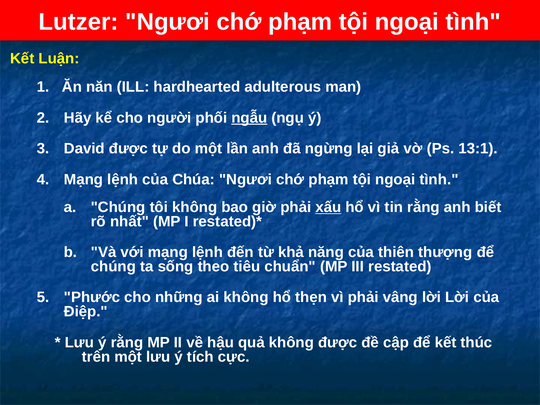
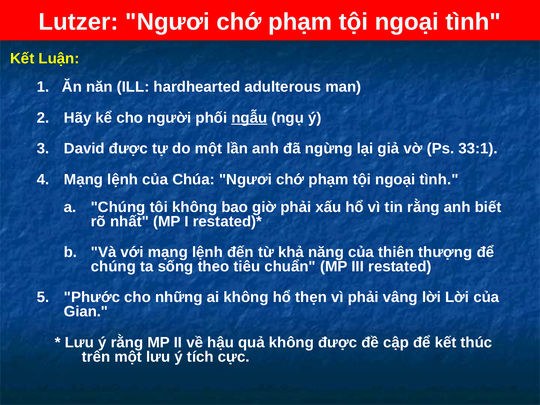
13:1: 13:1 -> 33:1 (478, 149)
xấu underline: present -> none (328, 207)
Điệp: Điệp -> Gian (86, 312)
